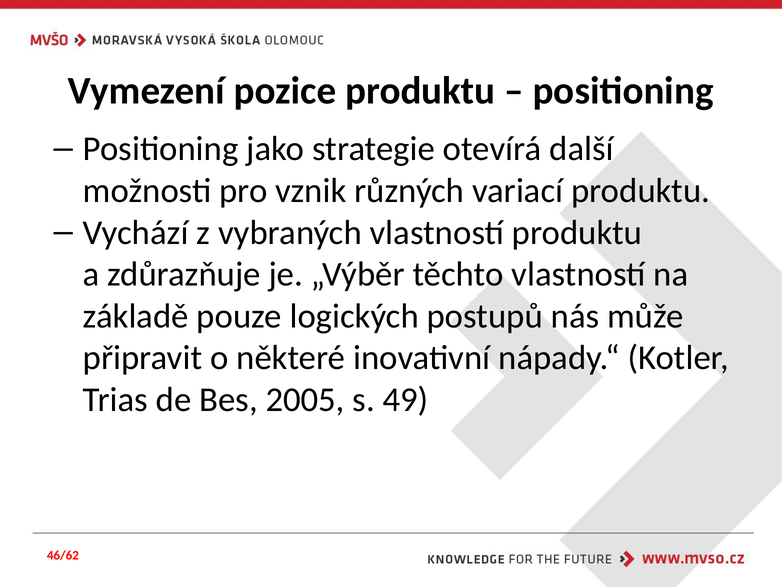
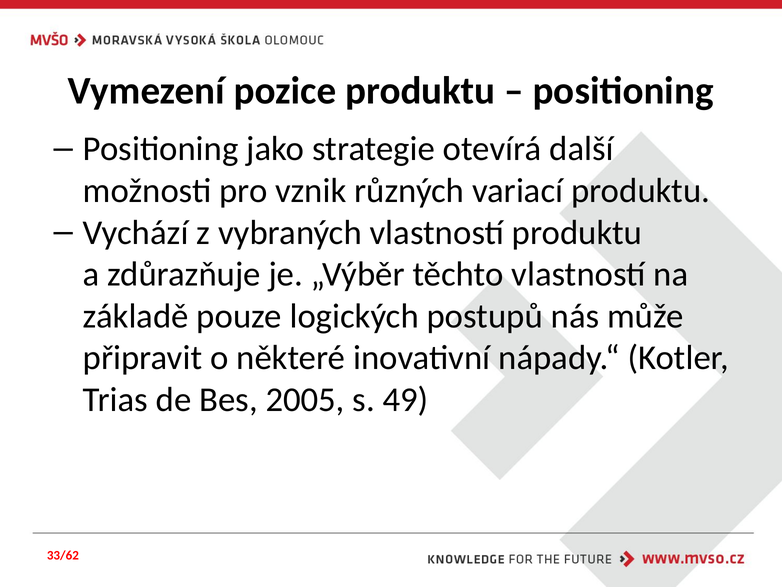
46/62: 46/62 -> 33/62 (63, 555)
